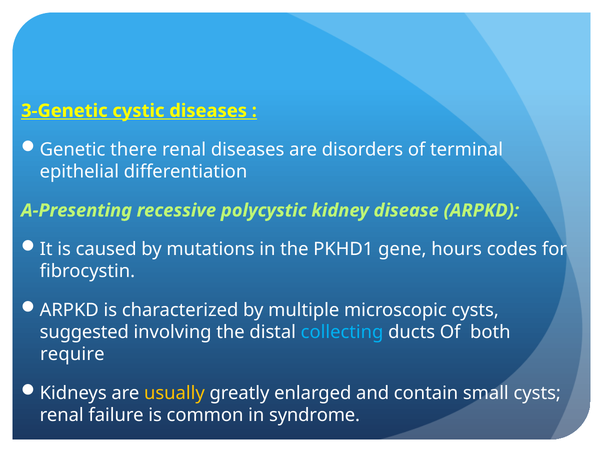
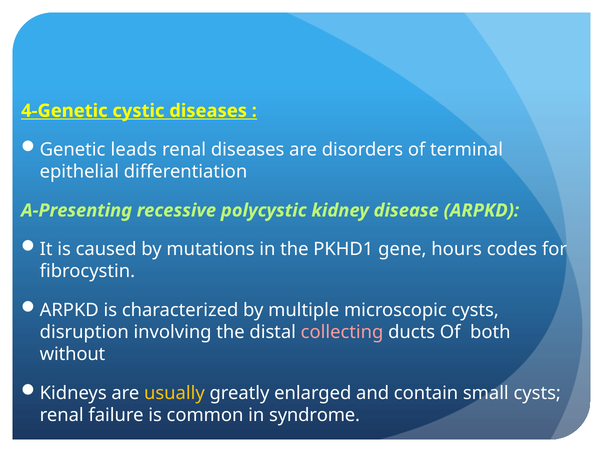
3-Genetic: 3-Genetic -> 4-Genetic (64, 111)
there: there -> leads (134, 150)
suggested: suggested -> disruption (84, 332)
collecting colour: light blue -> pink (342, 332)
require: require -> without (73, 354)
